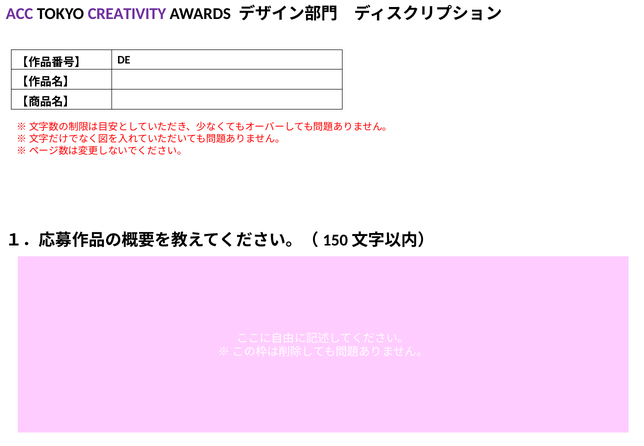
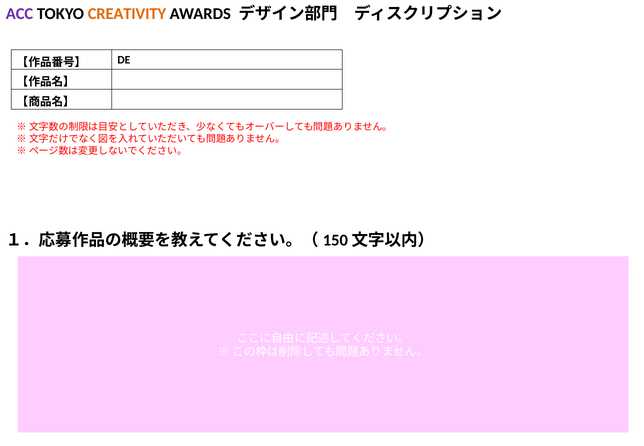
CREATIVITY colour: purple -> orange (127, 14)
